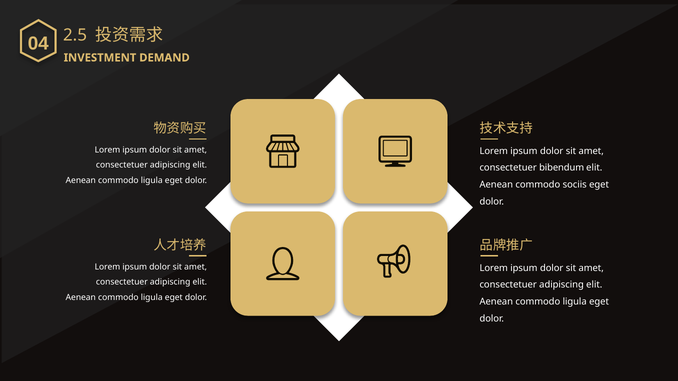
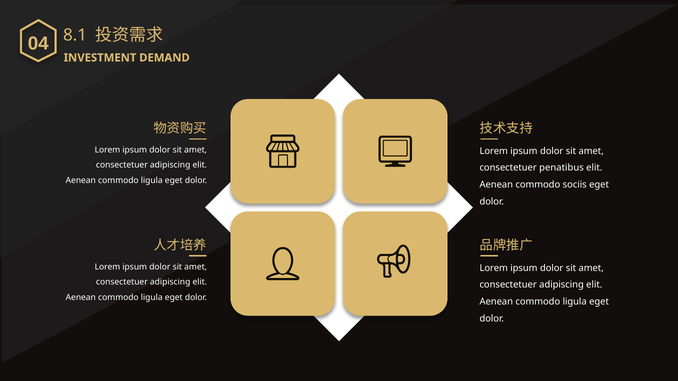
2.5: 2.5 -> 8.1 (75, 35)
bibendum: bibendum -> penatibus (562, 168)
